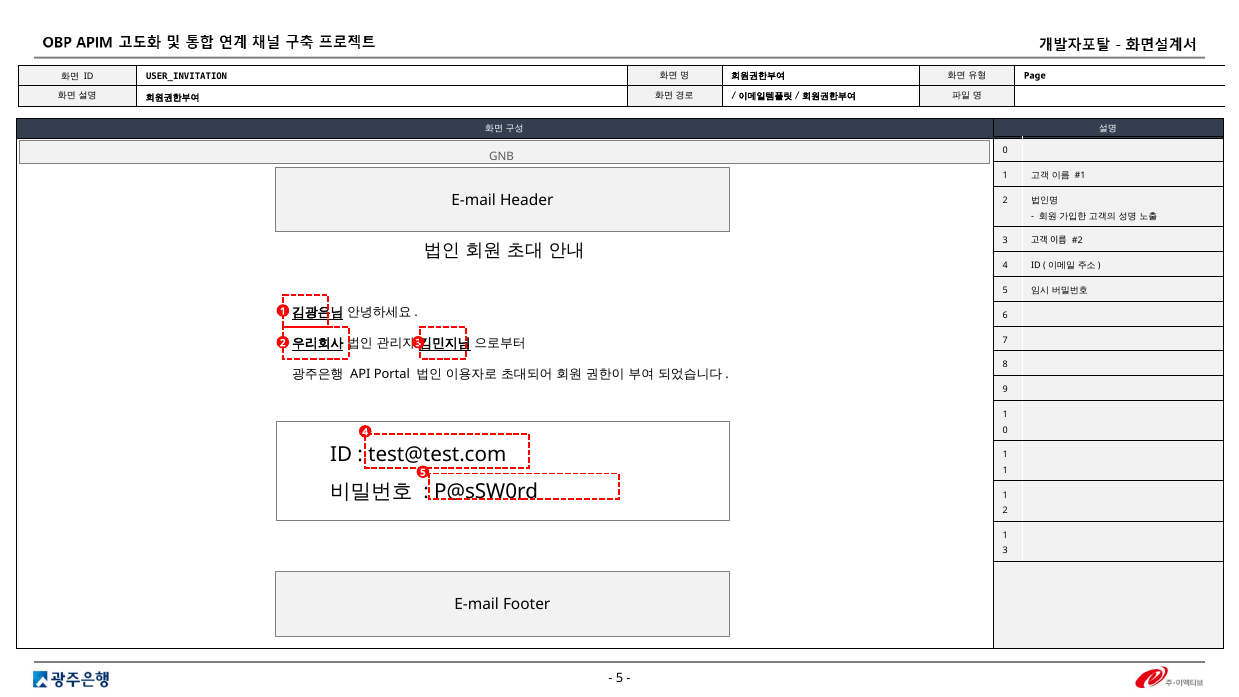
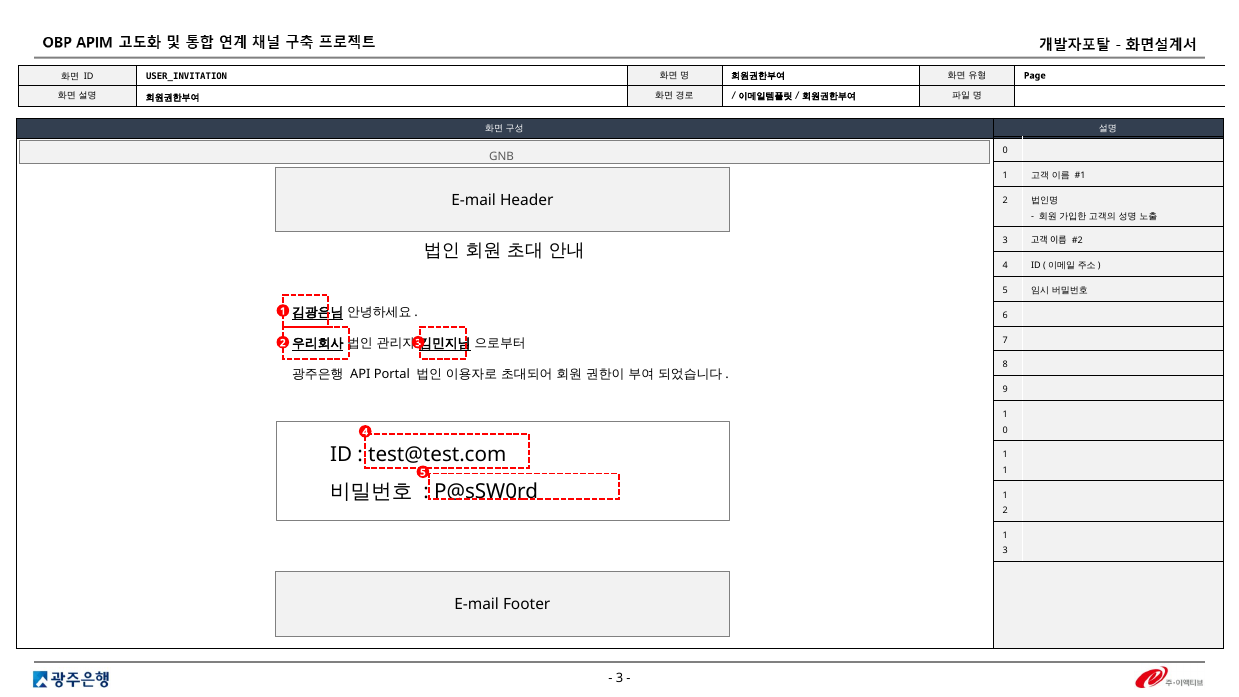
5: 5 -> 3 (620, 679)
